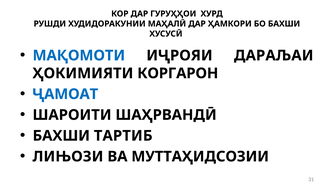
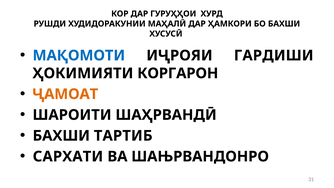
ДАРАЉАИ: ДАРАЉАИ -> ГАРДИШИ (274, 55)
ҶАМОАТ colour: blue -> orange (65, 94)
ЛИЊОЗИ: ЛИЊОЗИ -> САРХАТИ (68, 156)
МУТТАҲИДСОЗИИ: МУТТАҲИДСОЗИИ -> ШАЊРВАНДОНРО (200, 156)
